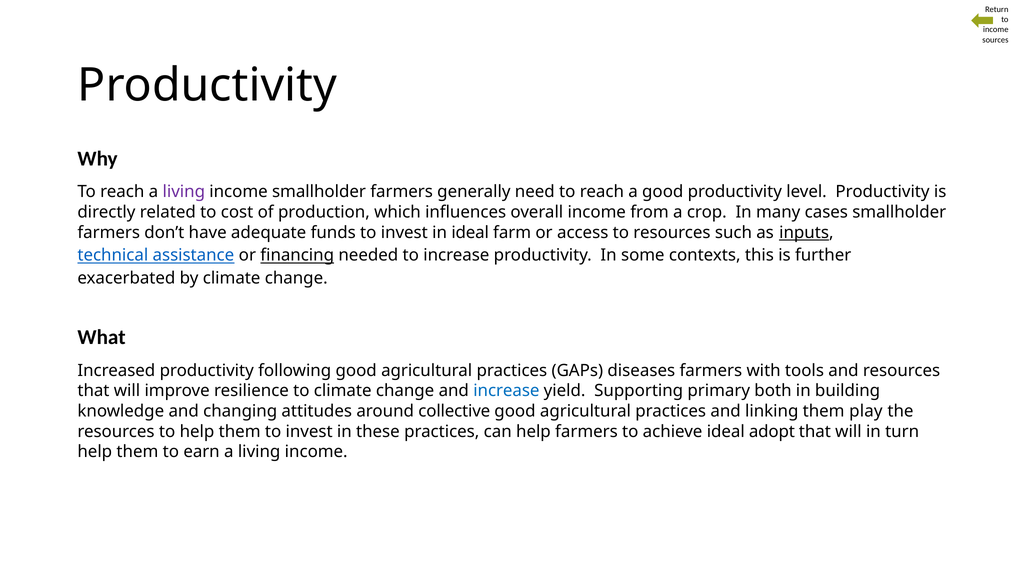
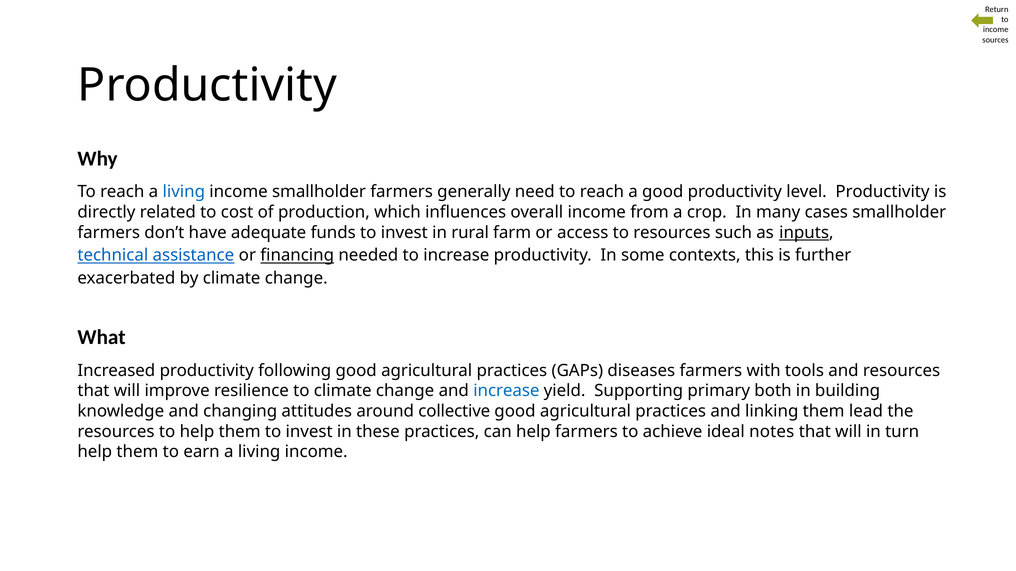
living colour: purple -> blue (184, 192)
in ideal: ideal -> rural (470, 233)
play: play -> lead (866, 412)
adopt: adopt -> notes (772, 432)
